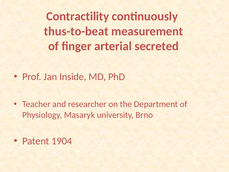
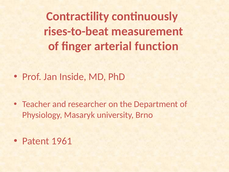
thus-to-beat: thus-to-beat -> rises-to-beat (76, 31)
secreted: secreted -> function (157, 46)
1904: 1904 -> 1961 (62, 141)
